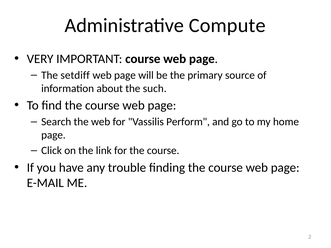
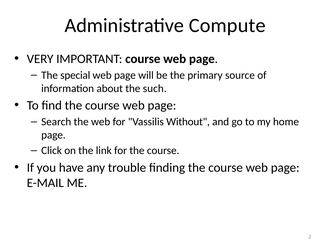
setdiff: setdiff -> special (75, 75)
Perform: Perform -> Without (188, 122)
